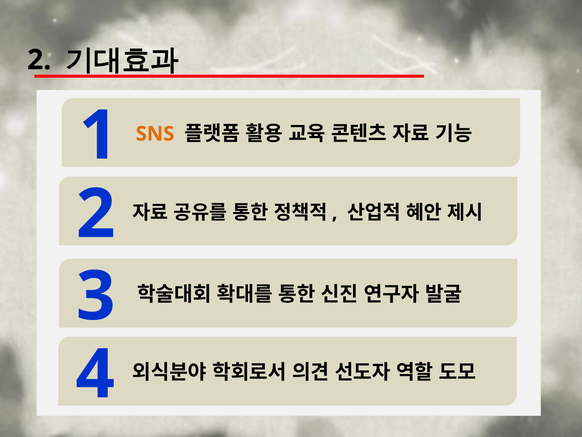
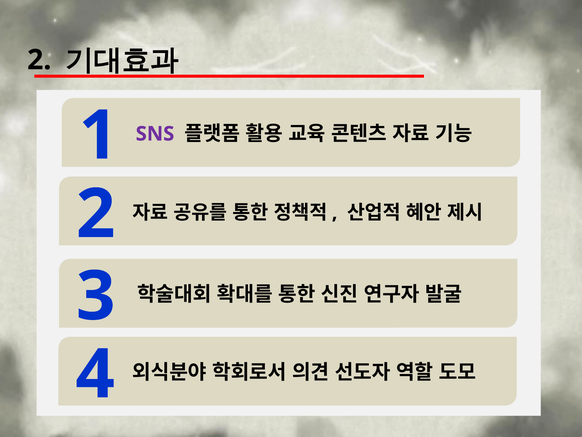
SNS colour: orange -> purple (155, 134)
